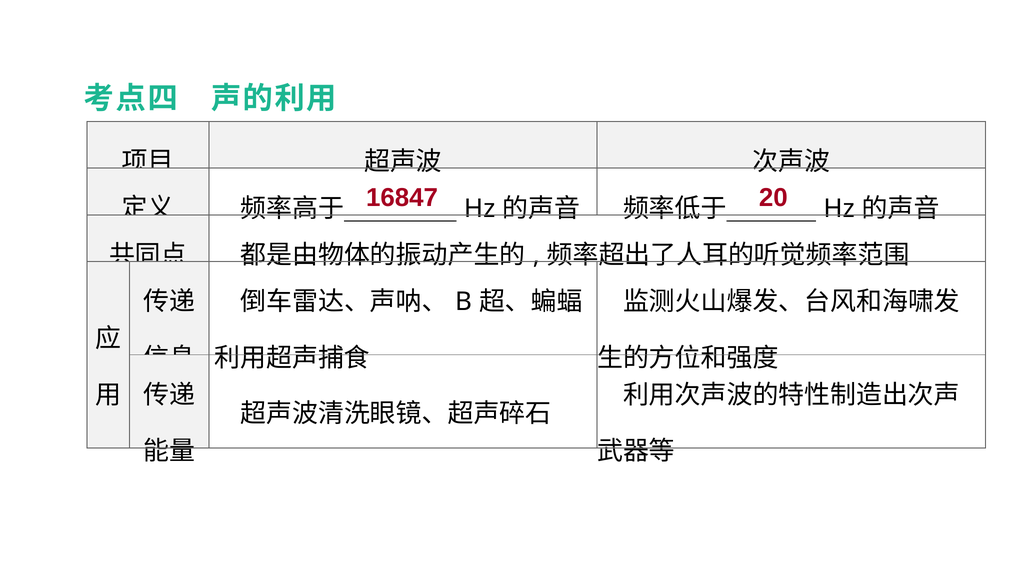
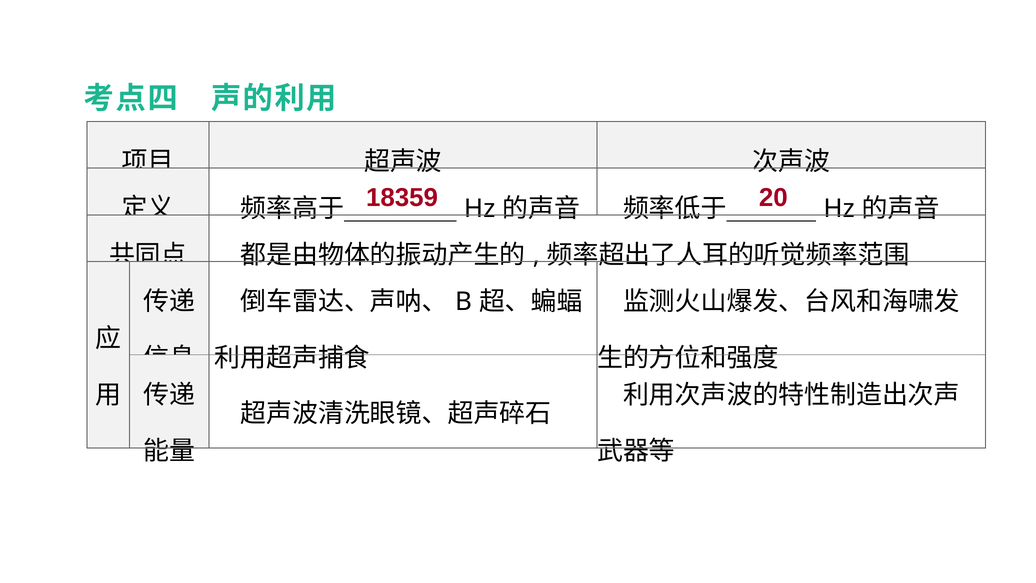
16847: 16847 -> 18359 (402, 197)
